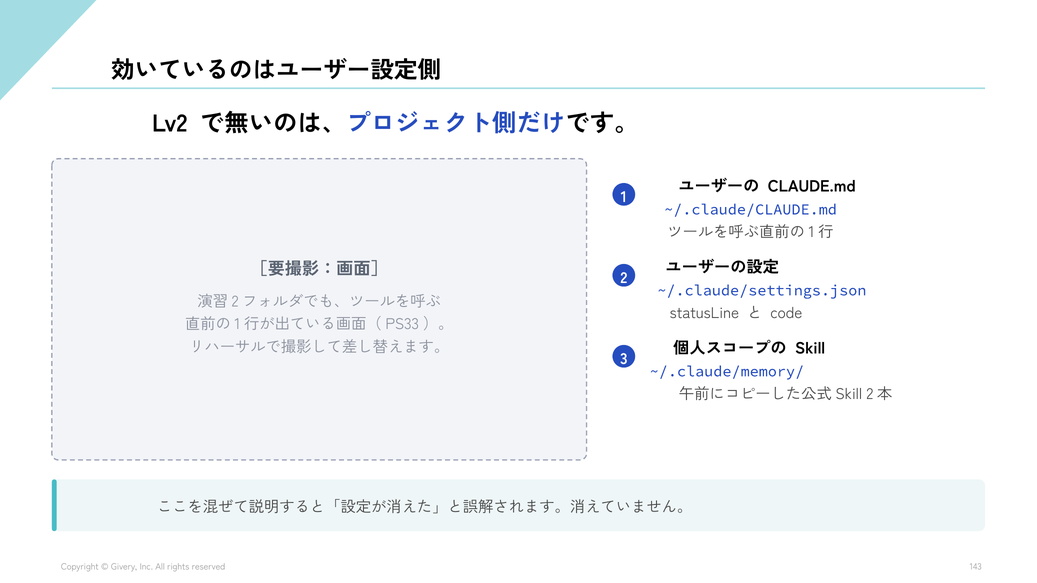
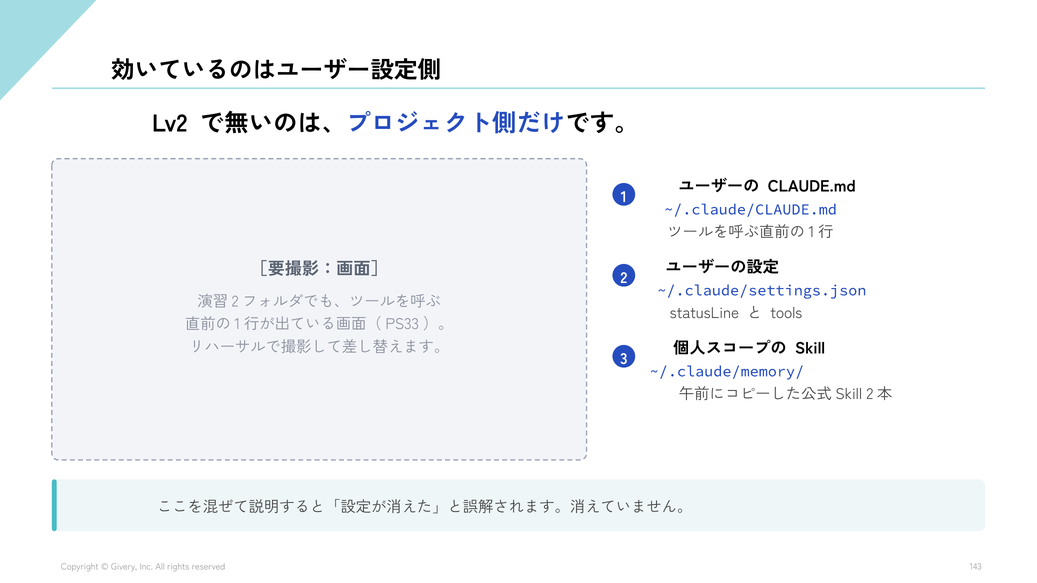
code: code -> tools (786, 313)
